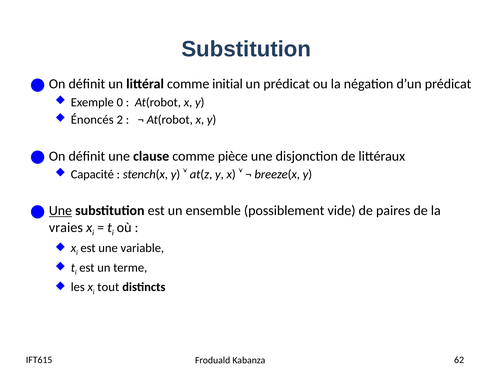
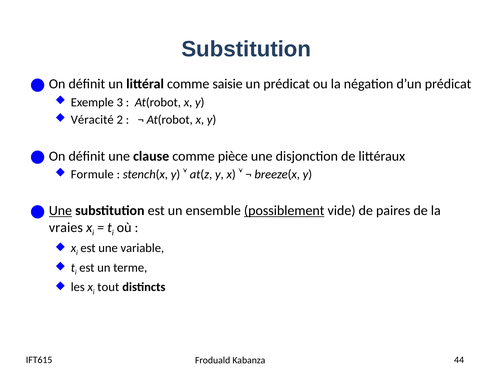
initial: initial -> saisie (228, 84)
0: 0 -> 3 (120, 102)
Énoncés: Énoncés -> Véracité (92, 120)
Capacité: Capacité -> Formule (92, 174)
possiblement underline: none -> present (284, 211)
62: 62 -> 44 (459, 360)
